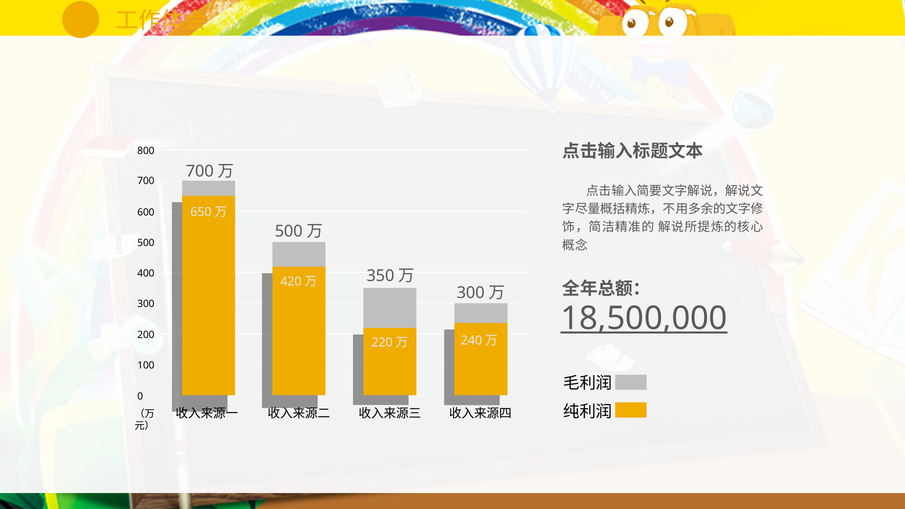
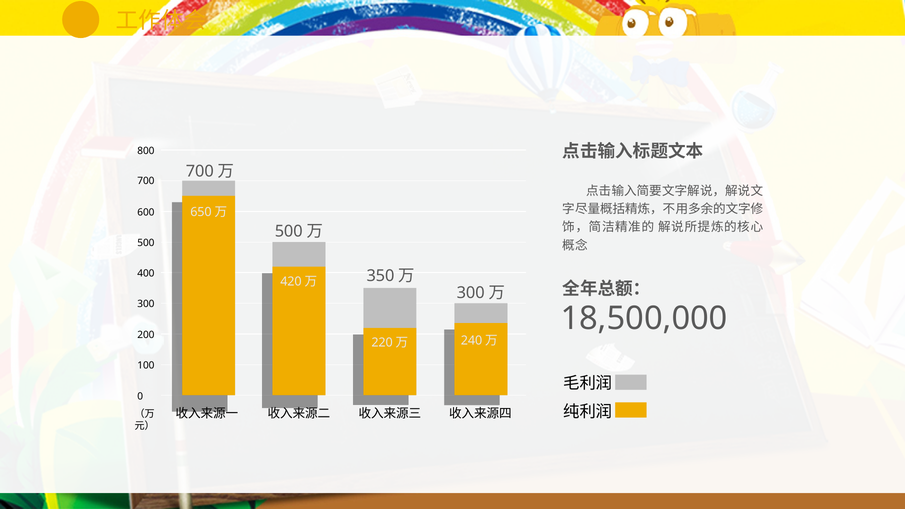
18,500,000 underline: present -> none (644, 319)
